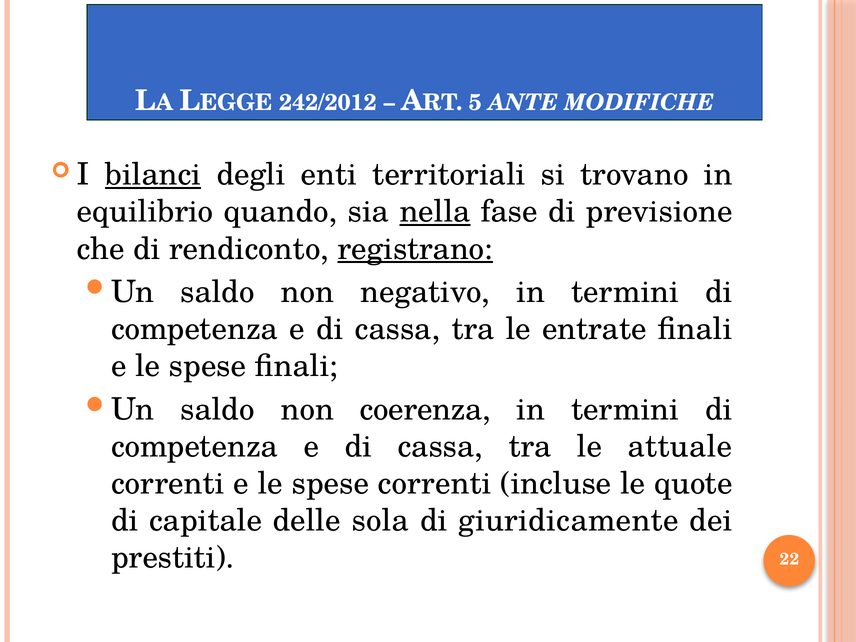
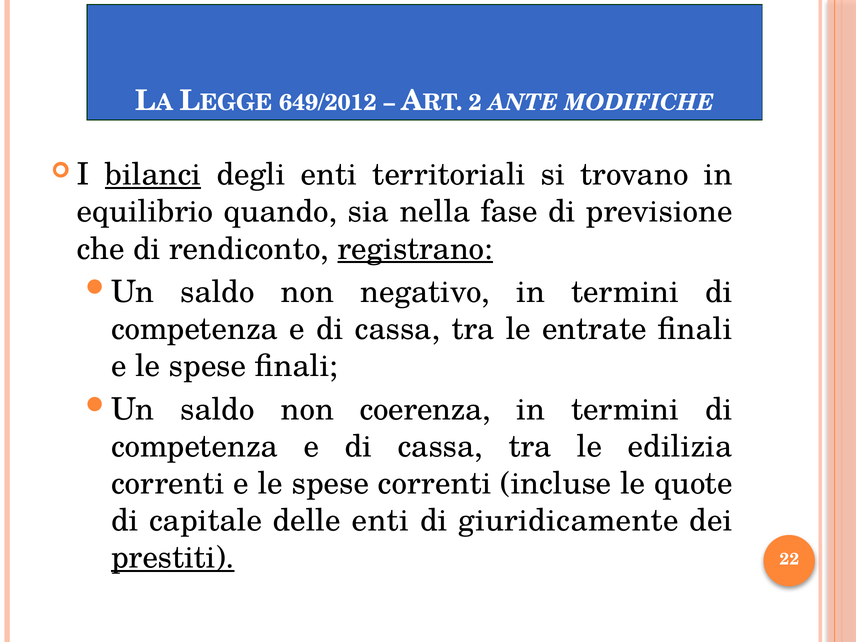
242/2012: 242/2012 -> 649/2012 (328, 103)
5: 5 -> 2 (476, 103)
nella underline: present -> none (435, 212)
attuale: attuale -> edilizia (680, 447)
delle sola: sola -> enti (380, 521)
prestiti underline: none -> present (173, 558)
